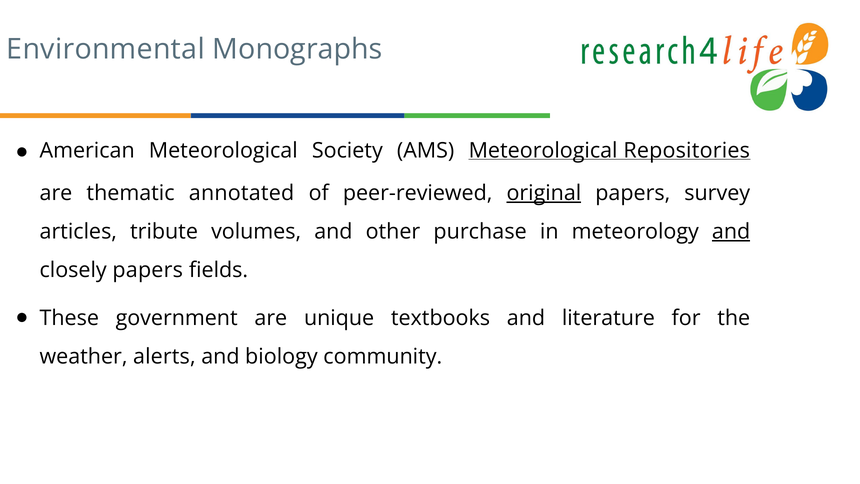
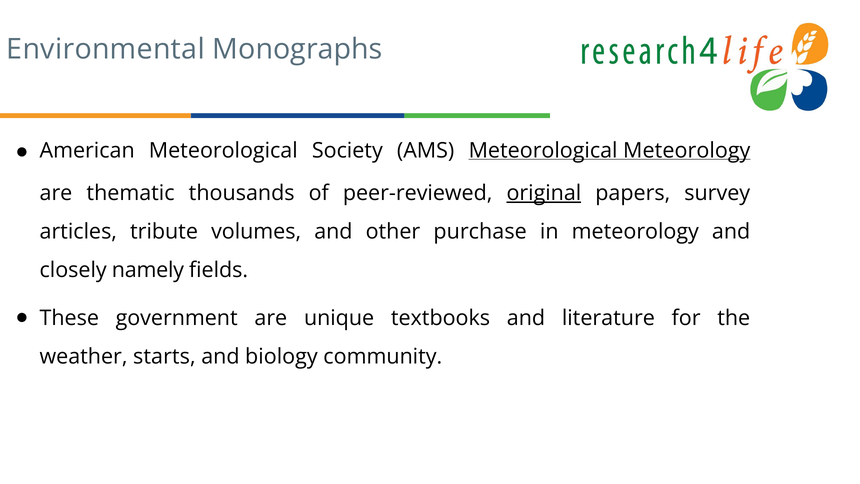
Meteorological Repositories: Repositories -> Meteorology (687, 151)
annotated: annotated -> thousands (242, 193)
and underline: present -> none (731, 231)
closely papers: papers -> namely (148, 270)
alerts: alerts -> starts (164, 357)
